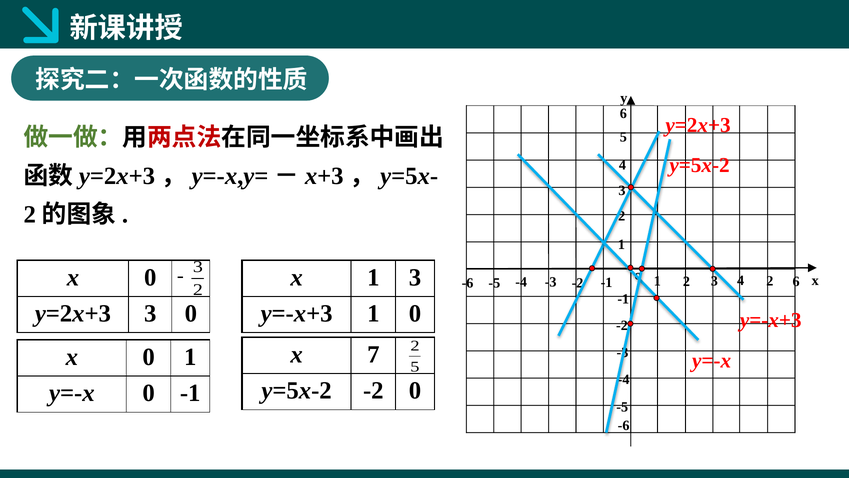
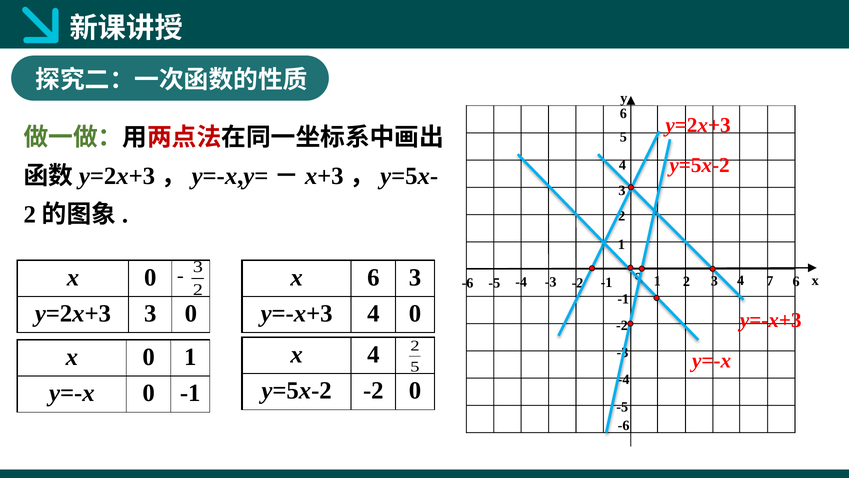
x 1: 1 -> 6 (373, 277)
2: 2 -> 7 (770, 281)
y=-x+3 1: 1 -> 4 (373, 313)
x 7: 7 -> 4 (373, 354)
